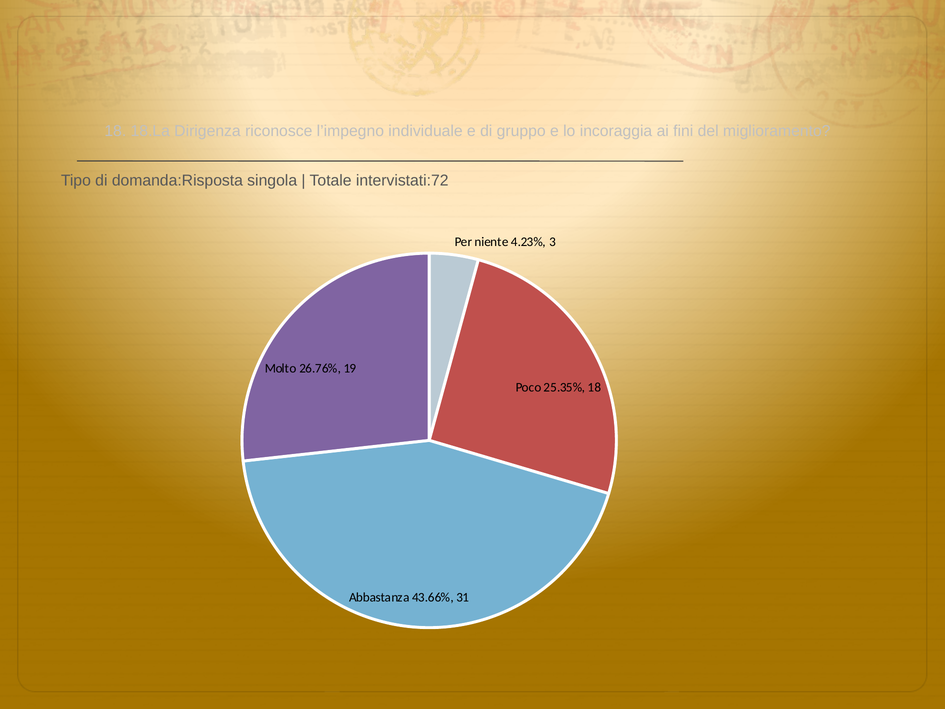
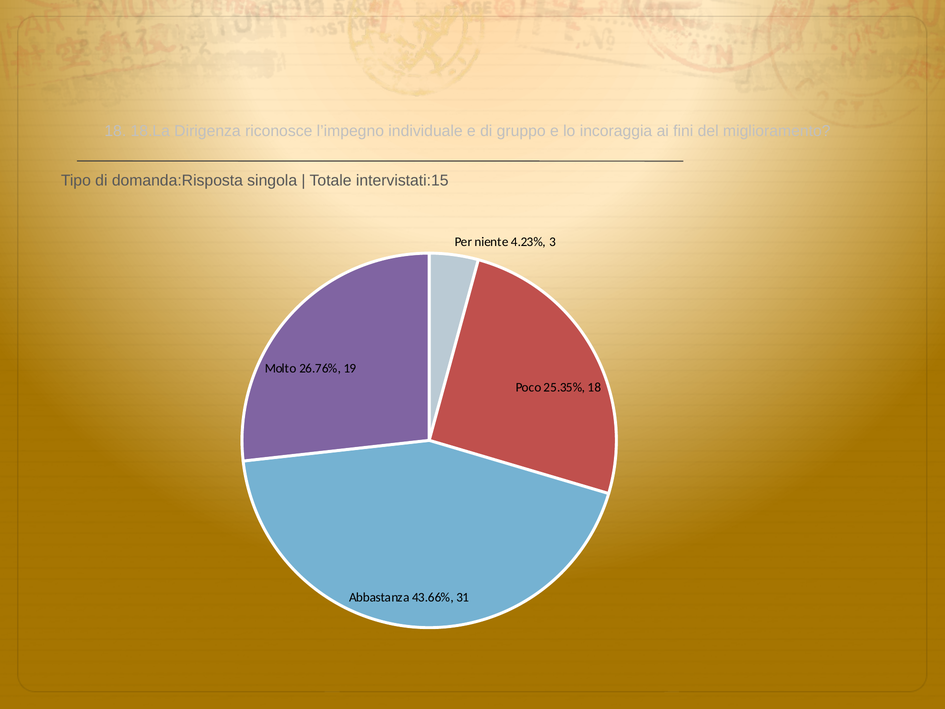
intervistati:72: intervistati:72 -> intervistati:15 (402, 181)
